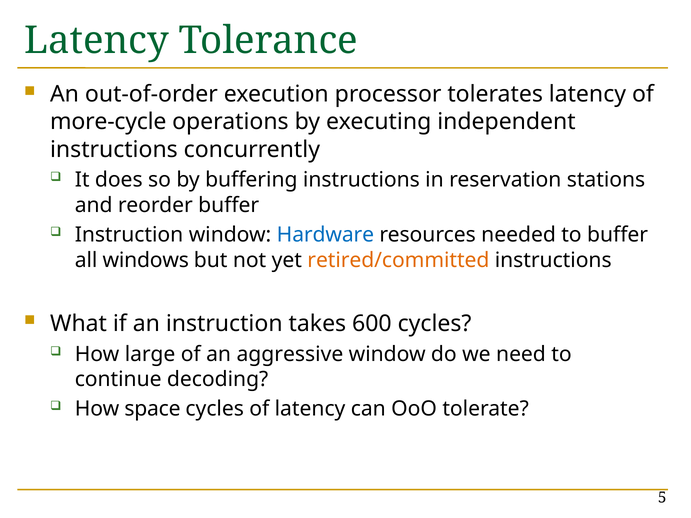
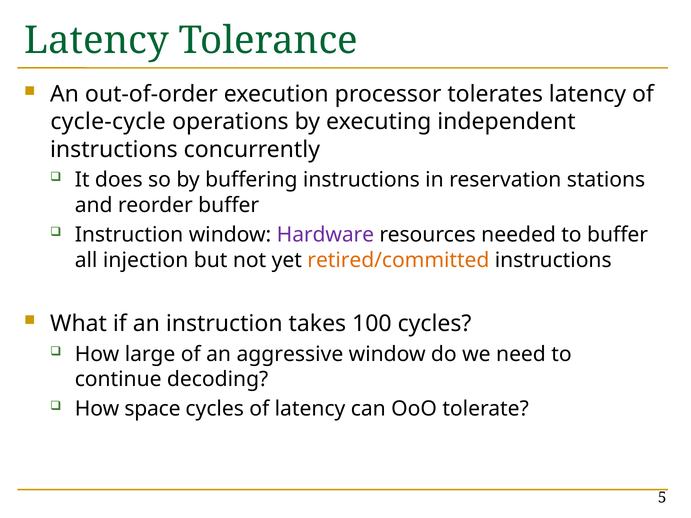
more-cycle: more-cycle -> cycle-cycle (108, 122)
Hardware colour: blue -> purple (325, 235)
windows: windows -> injection (146, 260)
600: 600 -> 100 (372, 324)
